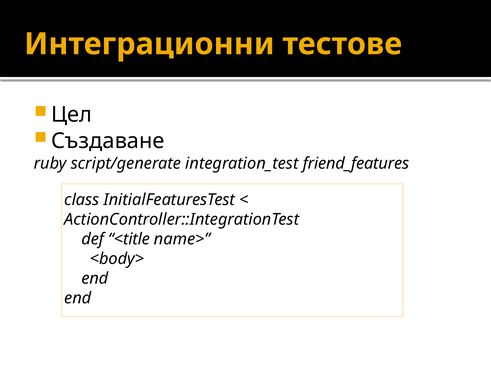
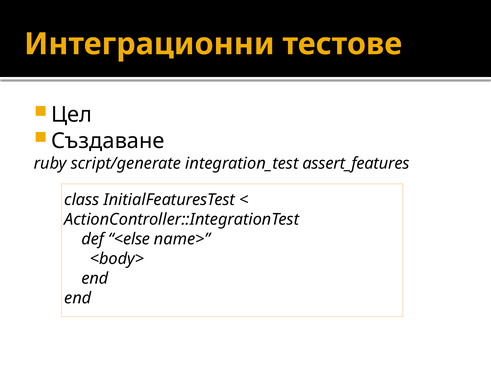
friend_features: friend_features -> assert_features (356, 164)
<title: <title -> <else (129, 239)
